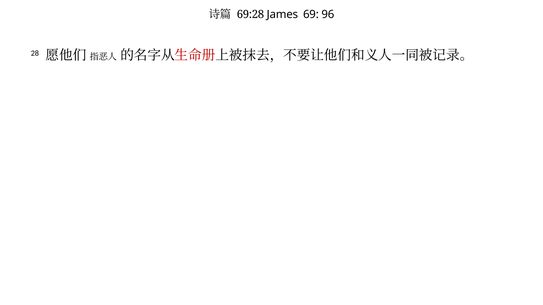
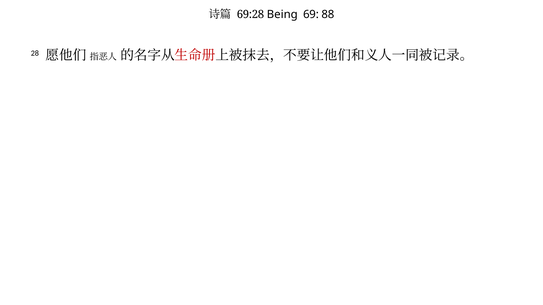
James: James -> Being (282, 14)
96: 96 -> 88 (328, 14)
